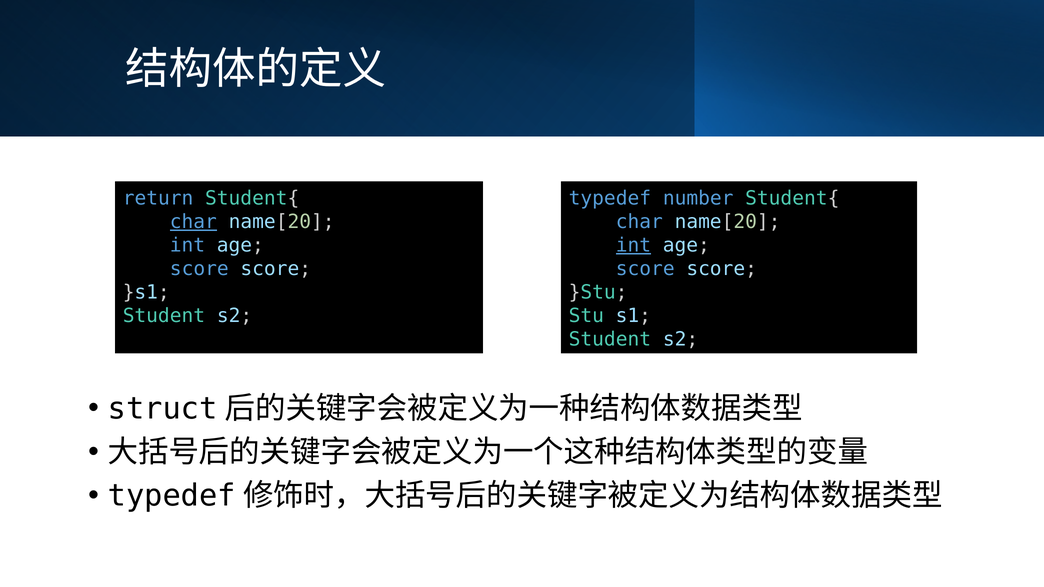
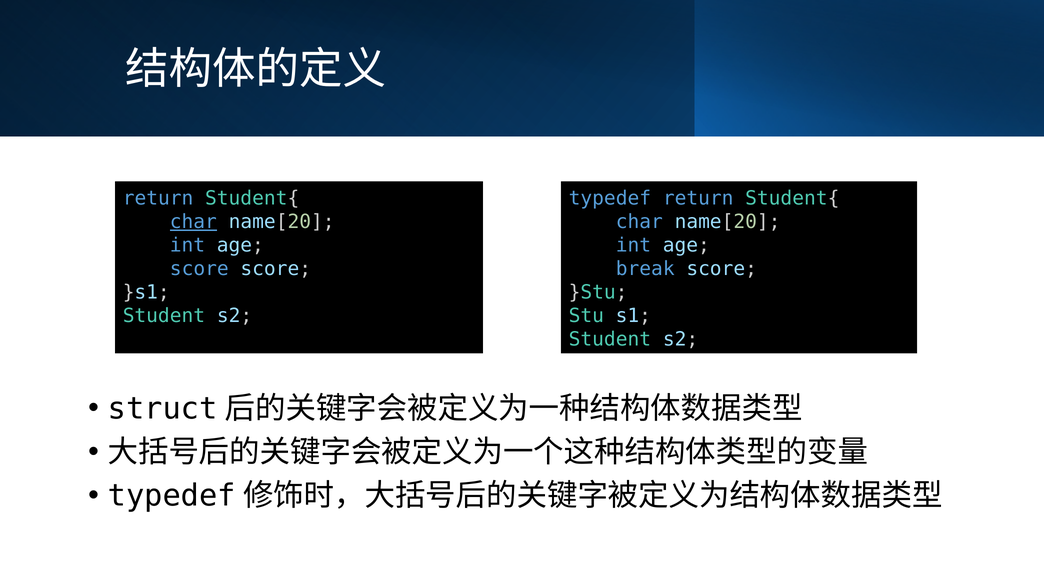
typedef number: number -> return (698, 198)
int underline: present -> none (633, 245)
score: score -> break (645, 269)
